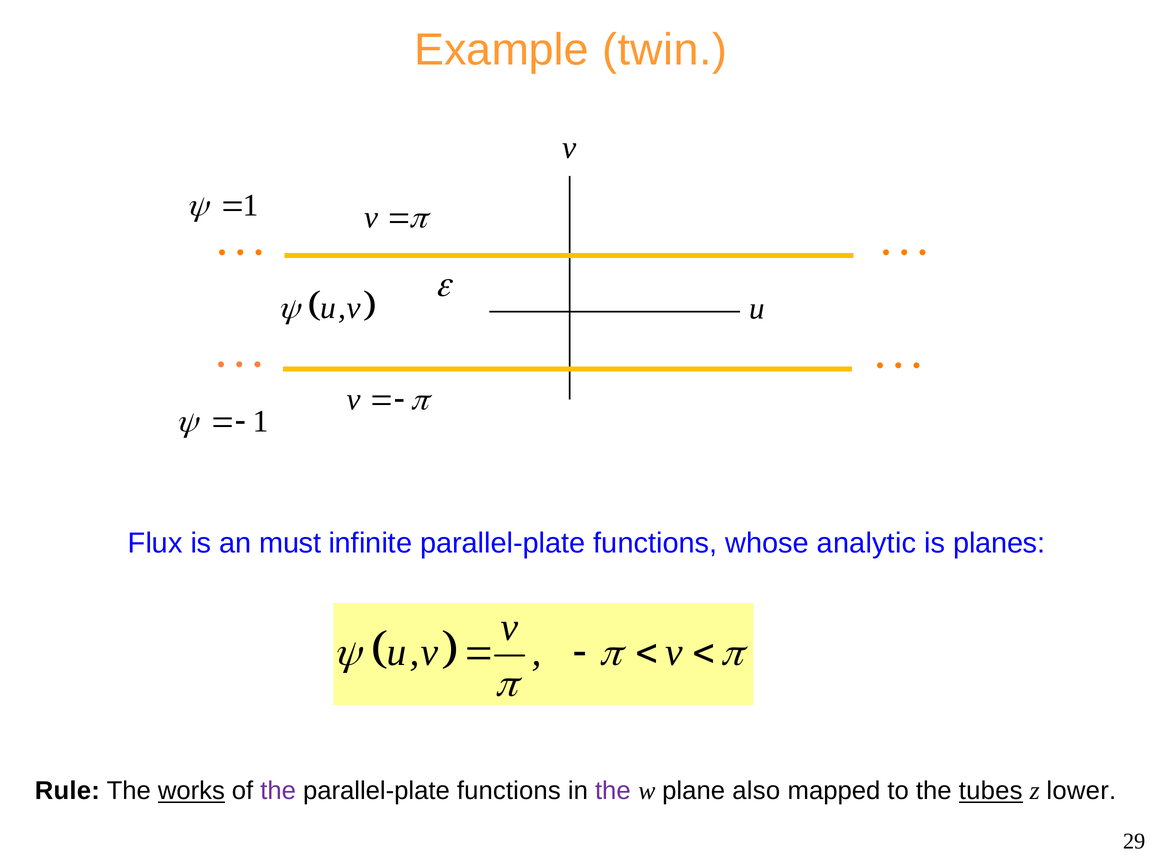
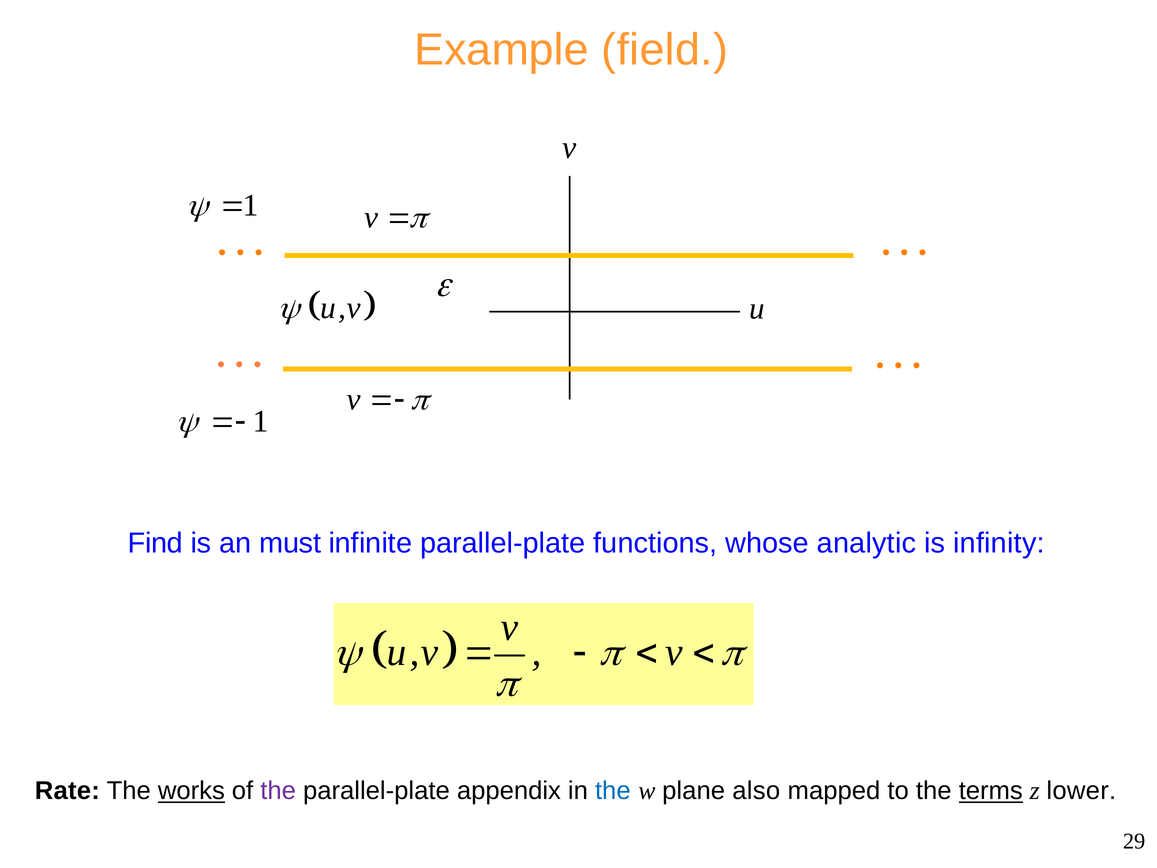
twin: twin -> field (665, 50)
Flux: Flux -> Find (155, 543)
planes: planes -> infinity (999, 543)
Rule: Rule -> Rate (67, 791)
functions: functions -> appendix (509, 791)
the colour: purple -> blue (613, 791)
tubes: tubes -> terms (991, 791)
